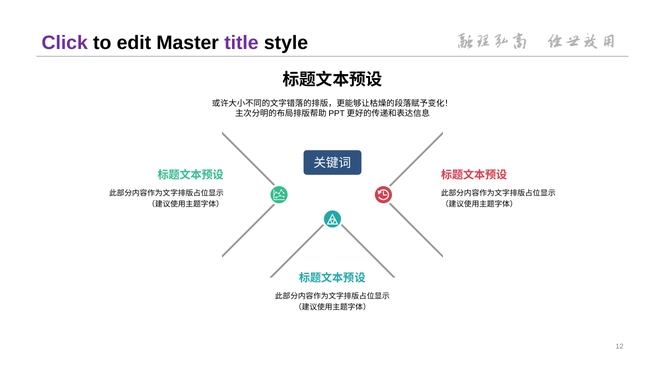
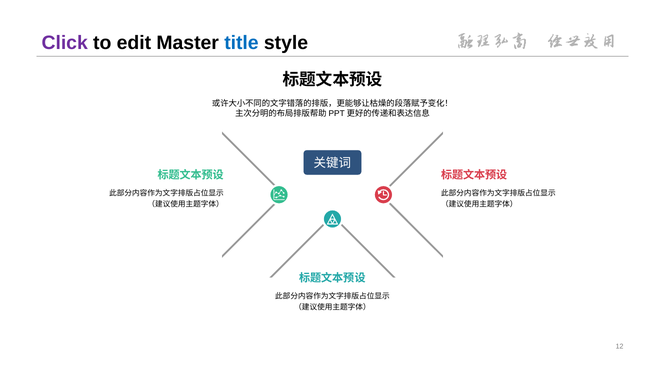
title colour: purple -> blue (241, 43)
